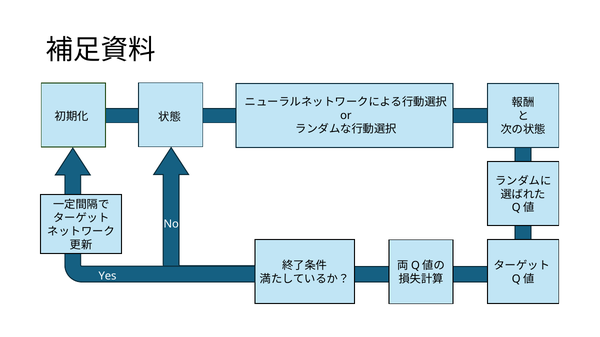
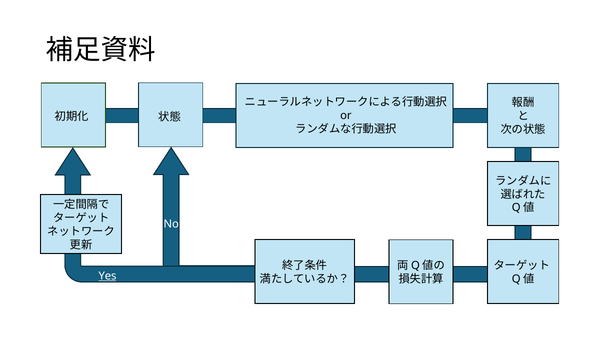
Yes underline: none -> present (108, 276)
